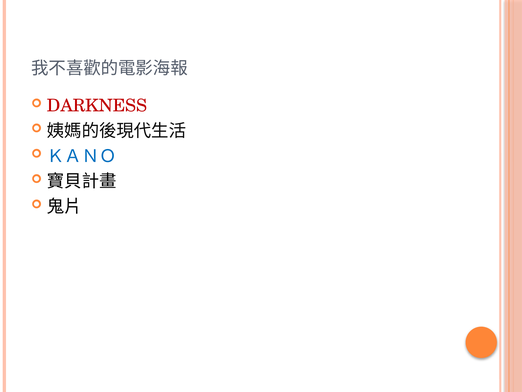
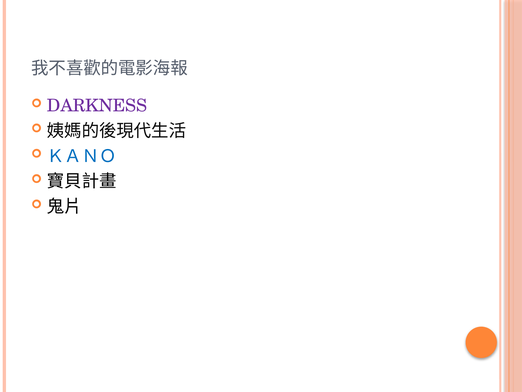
DARKNESS colour: red -> purple (97, 106)
